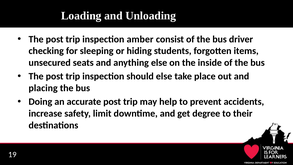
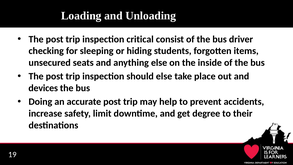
amber: amber -> critical (140, 39)
placing: placing -> devices (43, 88)
